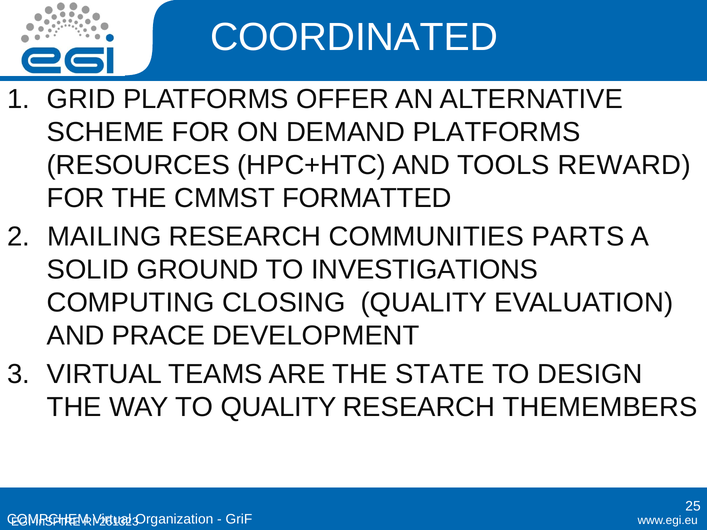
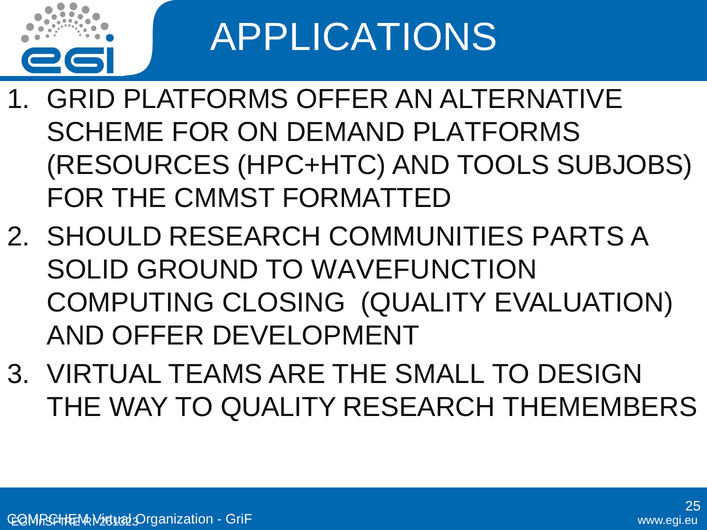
COORDINATED: COORDINATED -> APPLICATIONS (354, 37)
REWARD: REWARD -> SUBJOBS (625, 165)
MAILING: MAILING -> SHOULD (104, 237)
INVESTIGATIONS: INVESTIGATIONS -> WAVEFUNCTION (424, 270)
AND PRACE: PRACE -> OFFER (158, 336)
STATE: STATE -> SMALL (440, 374)
